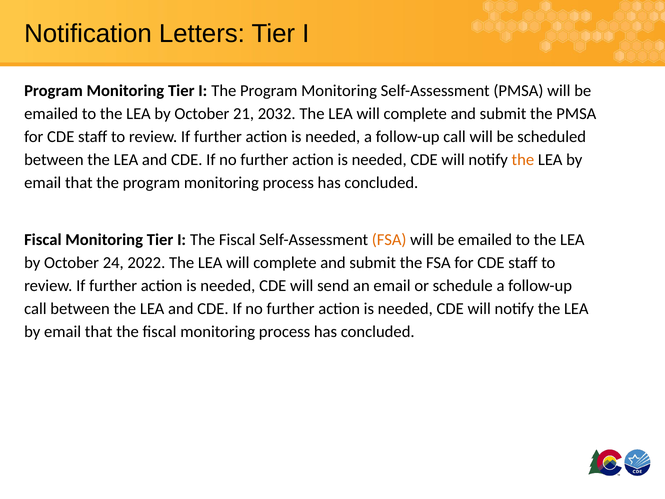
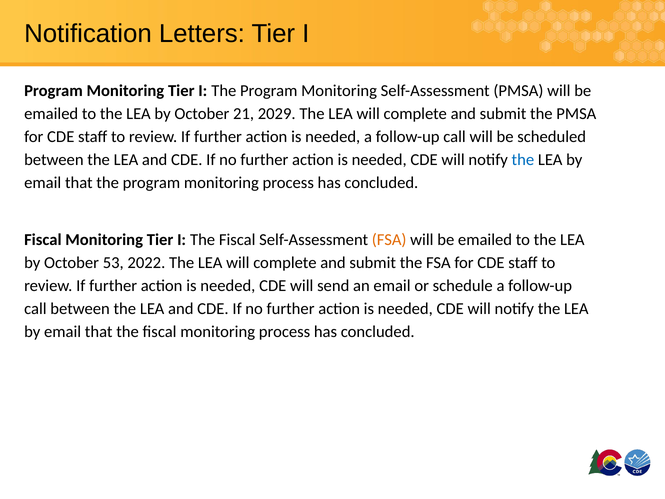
2032: 2032 -> 2029 (277, 114)
the colour: orange -> blue (523, 160)
24: 24 -> 53 (113, 263)
